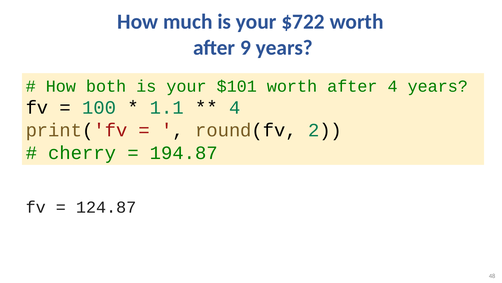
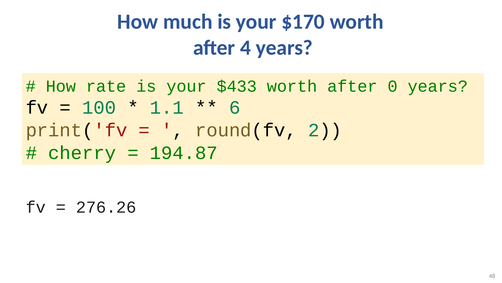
$722: $722 -> $170 (303, 22)
9: 9 -> 4 (245, 48)
both: both -> rate (106, 86)
$101: $101 -> $433 (237, 86)
after 4: 4 -> 0 (393, 86)
4: 4 -> 6 (235, 108)
124.87: 124.87 -> 276.26 (106, 207)
